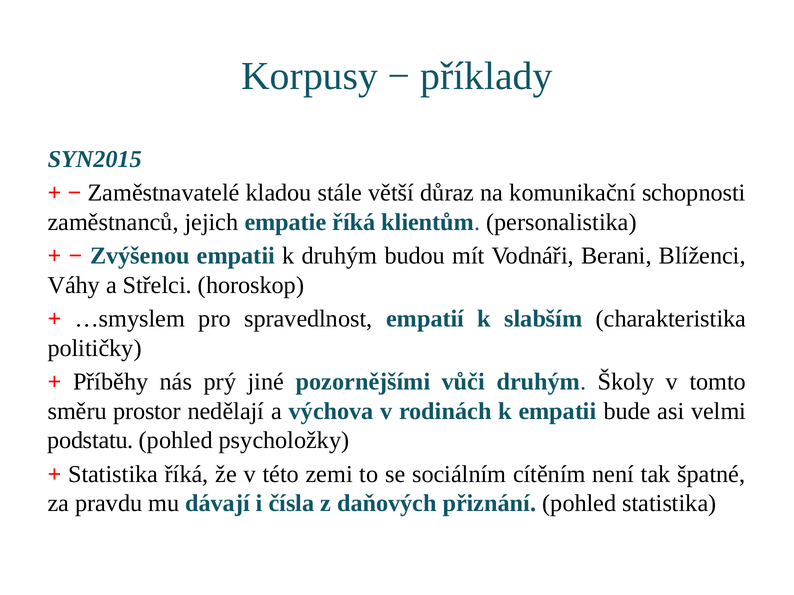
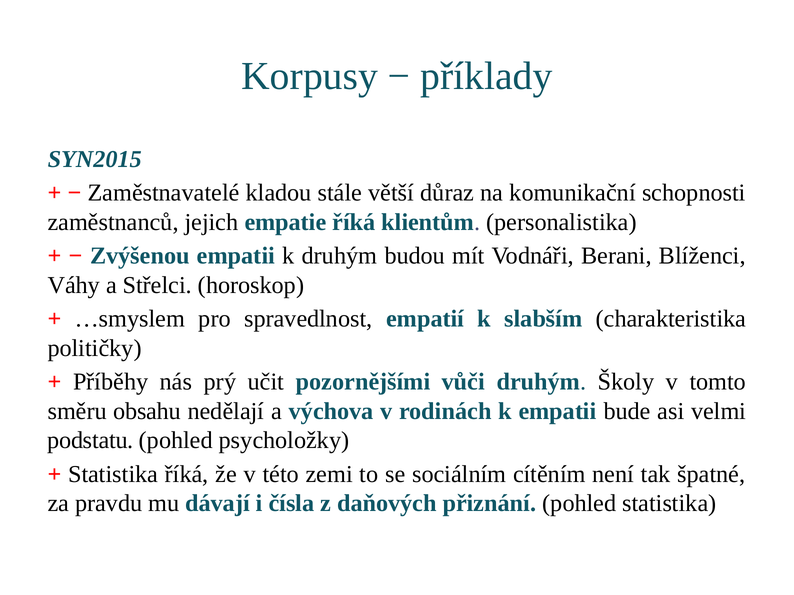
jiné: jiné -> učit (266, 382)
prostor: prostor -> obsahu (147, 411)
